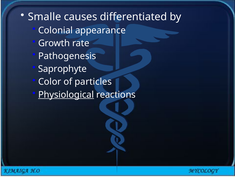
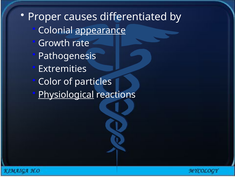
Smalle: Smalle -> Proper (45, 17)
appearance underline: none -> present (100, 30)
Saprophyte: Saprophyte -> Extremities (62, 69)
